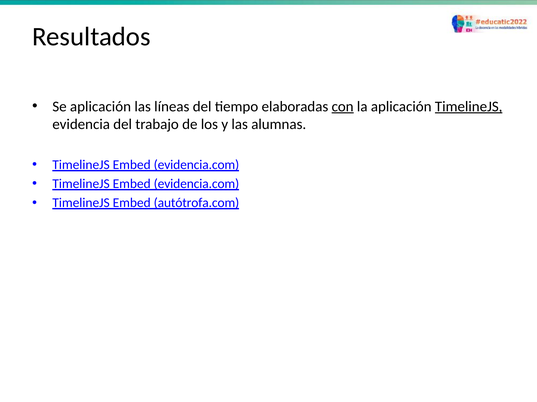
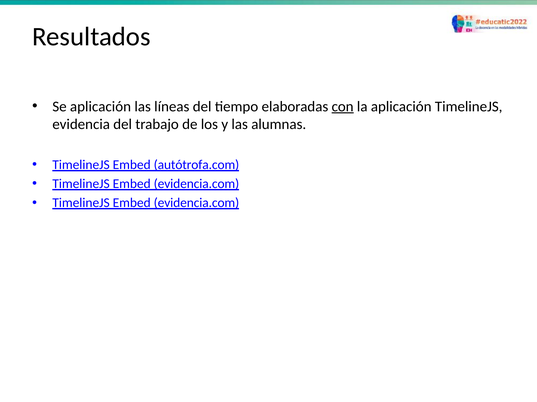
TimelineJS underline: present -> none (469, 107)
evidencia.com: evidencia.com -> autótrofa.com (196, 165)
autótrofa.com: autótrofa.com -> evidencia.com (196, 203)
